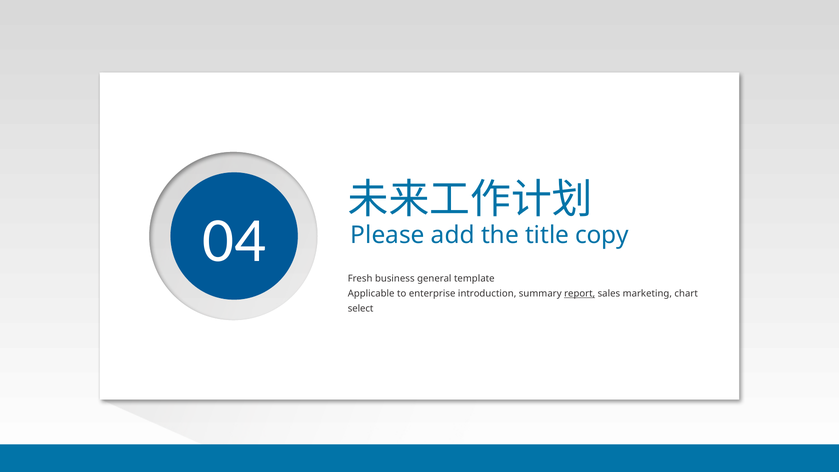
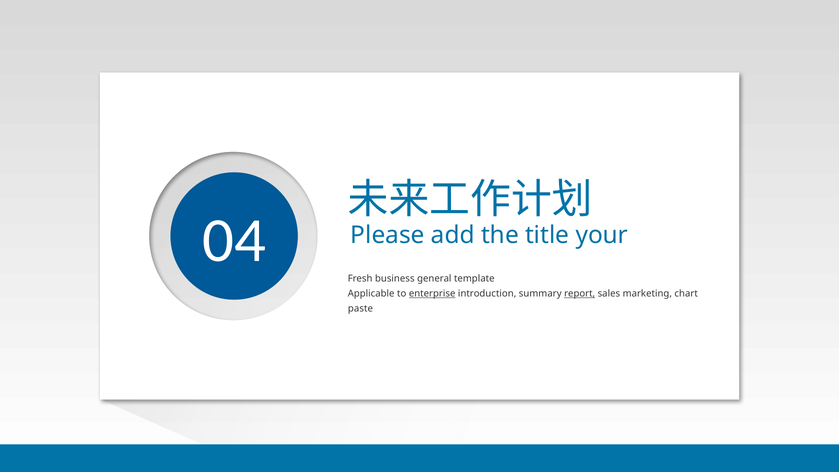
copy: copy -> your (602, 235)
enterprise underline: none -> present (432, 293)
select: select -> paste (361, 308)
